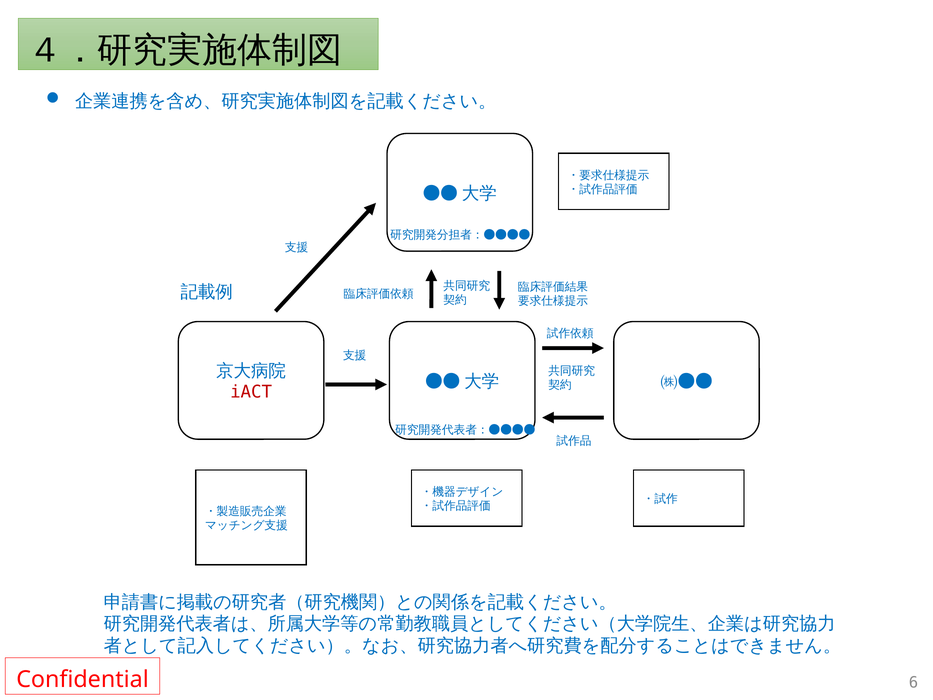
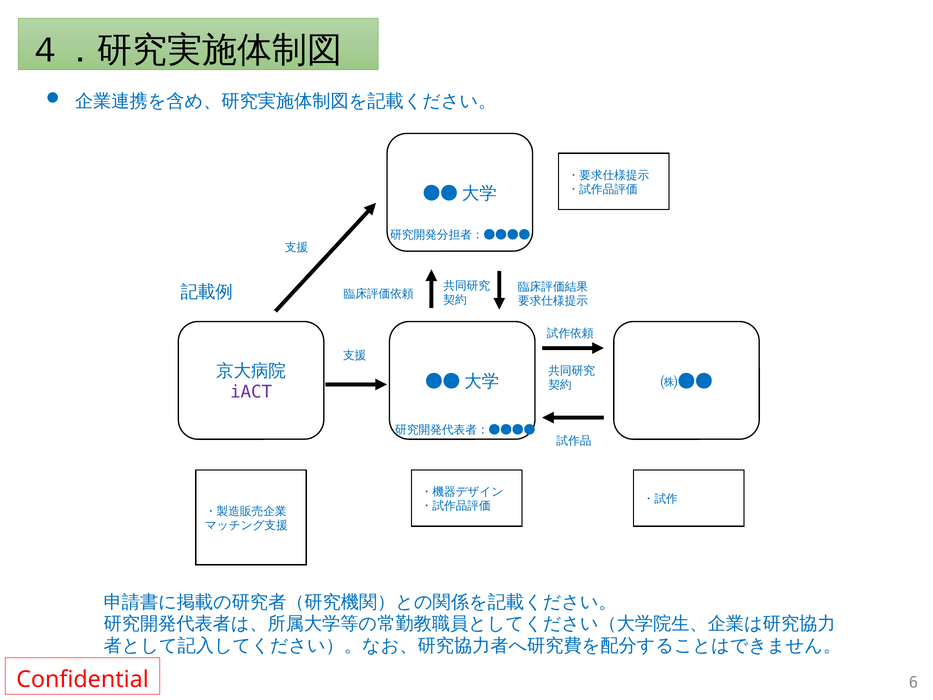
iACT colour: red -> purple (251, 392)
